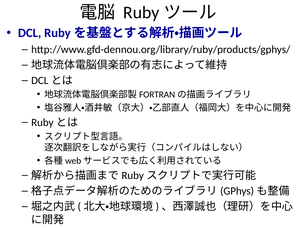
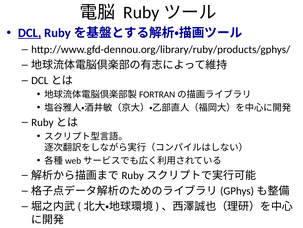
DCL underline: none -> present (30, 33)
